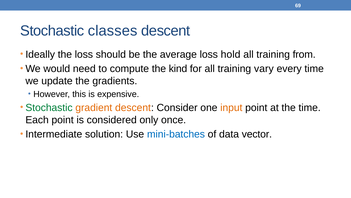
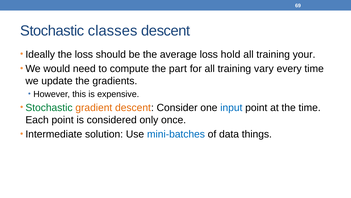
from: from -> your (304, 54)
kind: kind -> part (178, 69)
input colour: orange -> blue (231, 107)
vector: vector -> things (257, 134)
